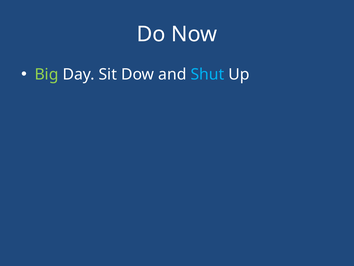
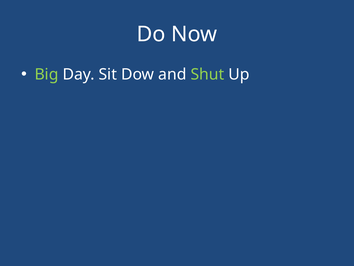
Shut colour: light blue -> light green (207, 74)
